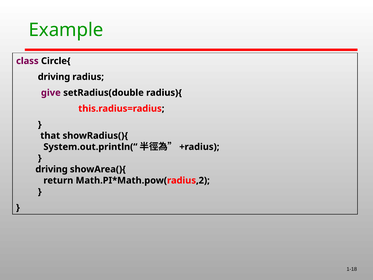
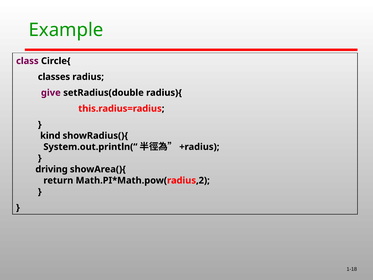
driving: driving -> classes (54, 77)
that: that -> kind (50, 136)
